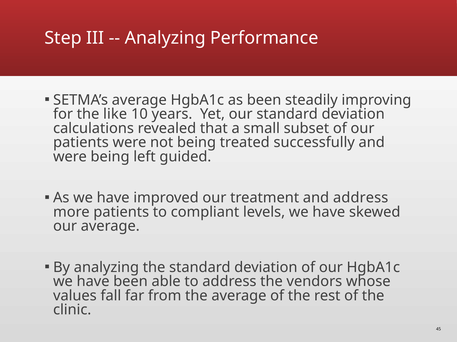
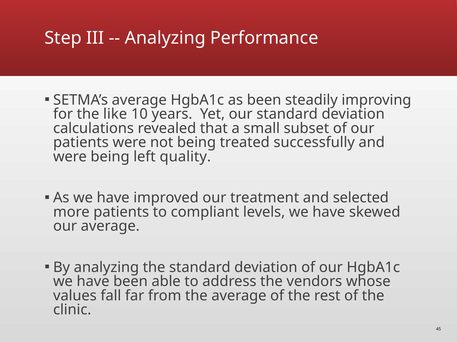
guided: guided -> quality (185, 157)
and address: address -> selected (361, 198)
